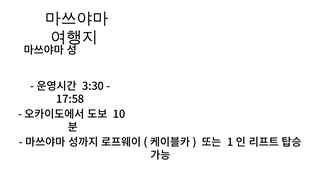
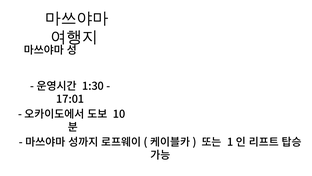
3:30: 3:30 -> 1:30 (93, 86)
17:58: 17:58 -> 17:01 (70, 99)
